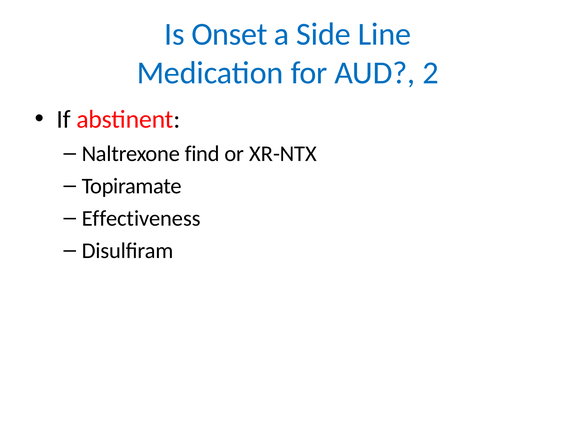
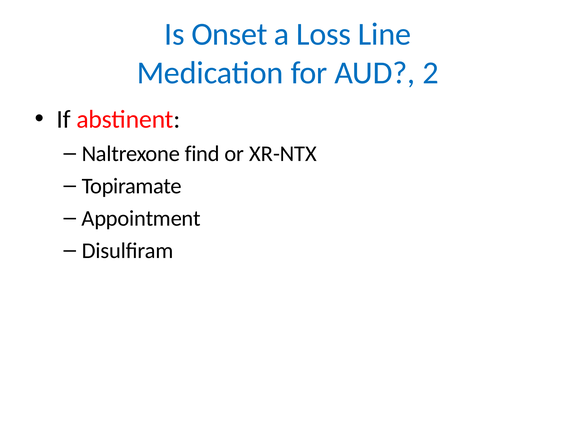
Side: Side -> Loss (324, 34)
Effectiveness: Effectiveness -> Appointment (141, 219)
